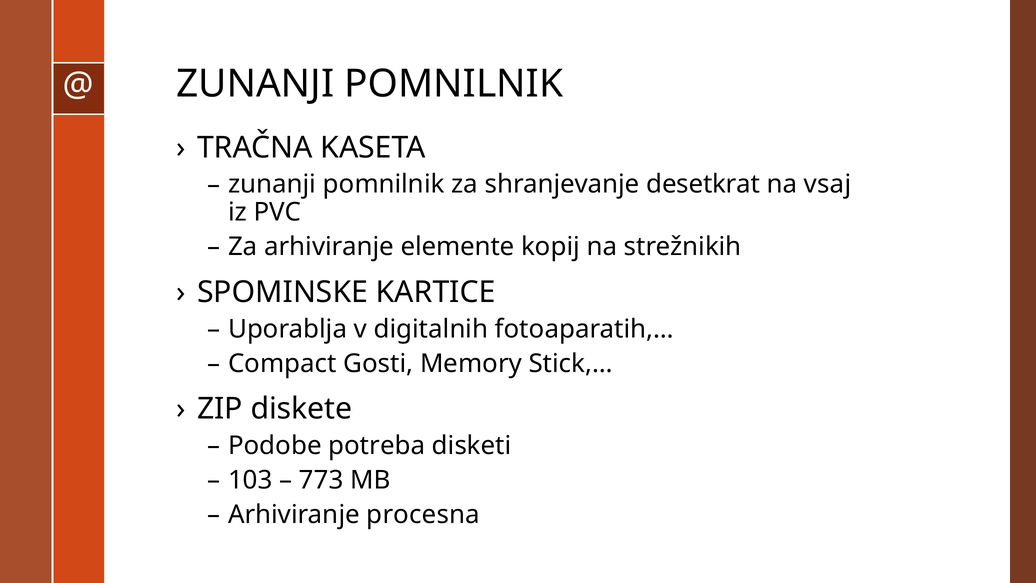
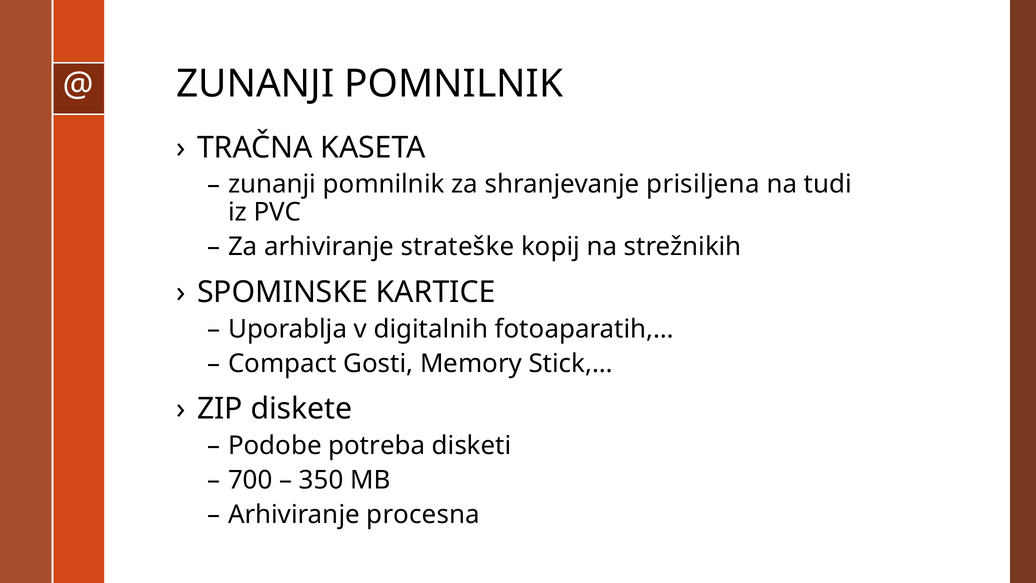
desetkrat: desetkrat -> prisiljena (703, 184)
vsaj: vsaj -> tudi (828, 184)
elemente: elemente -> strateške (457, 247)
103: 103 -> 700 (250, 480)
773: 773 -> 350 (321, 480)
